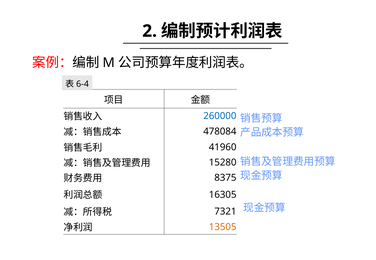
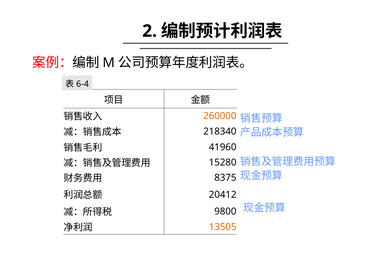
260000 colour: blue -> orange (220, 116)
478084: 478084 -> 218340 (220, 132)
16305: 16305 -> 20412 (223, 195)
7321: 7321 -> 9800 (225, 212)
